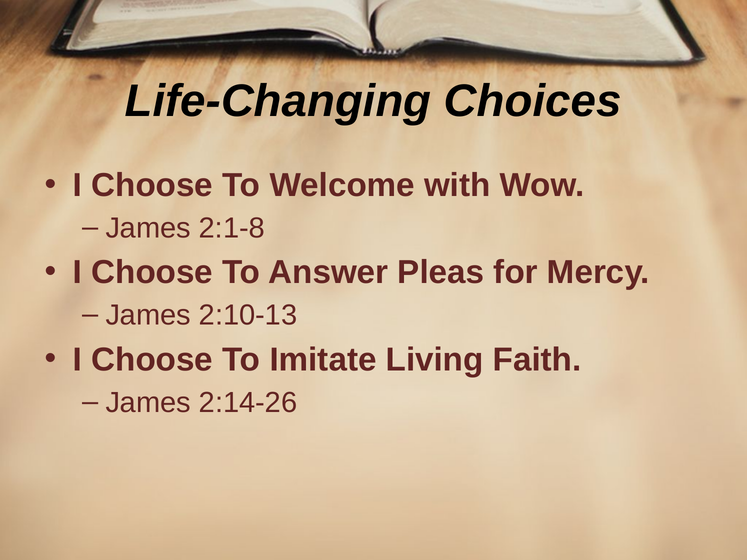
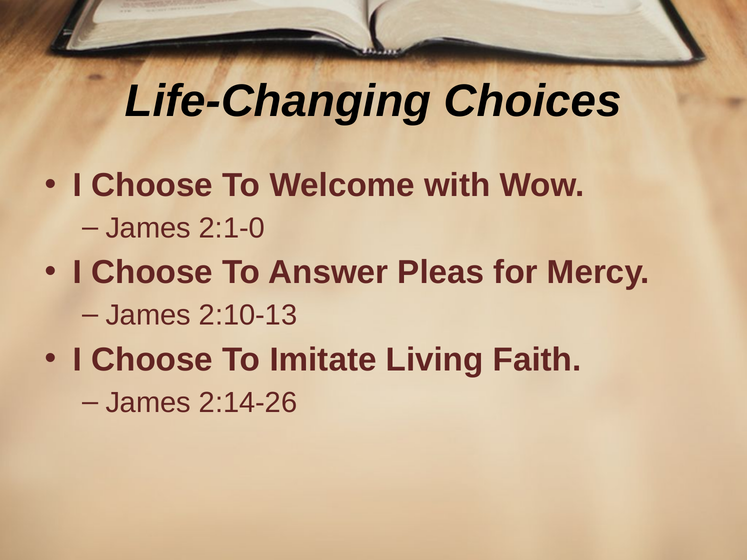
2:1-8: 2:1-8 -> 2:1-0 (232, 228)
